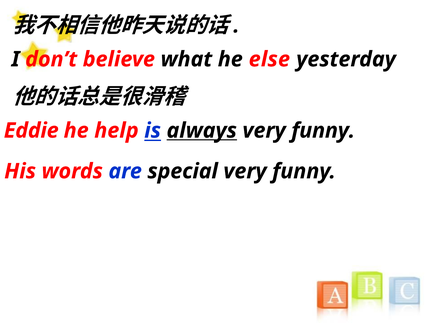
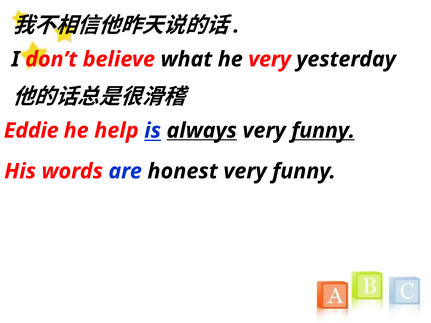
he else: else -> very (270, 59)
funny underline: none -> present (323, 131)
special: special -> honest (183, 171)
